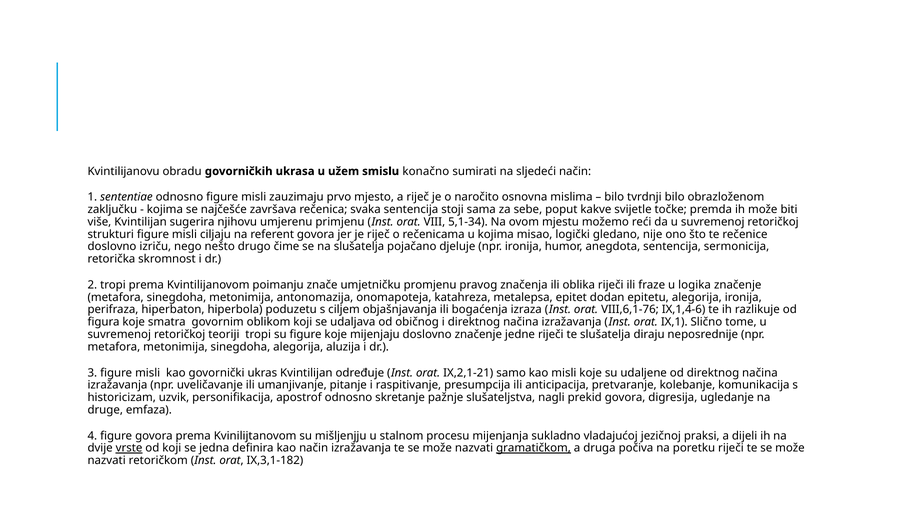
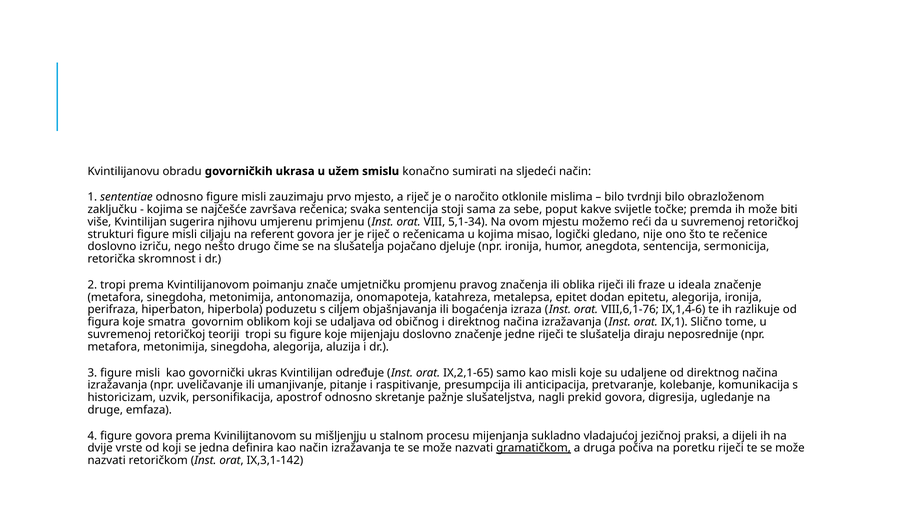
osnovna: osnovna -> otklonile (525, 197)
logika: logika -> ideala (695, 285)
IX,2,1-21: IX,2,1-21 -> IX,2,1-65 (468, 373)
vrste underline: present -> none (129, 448)
IX,3,1-182: IX,3,1-182 -> IX,3,1-142 (275, 460)
